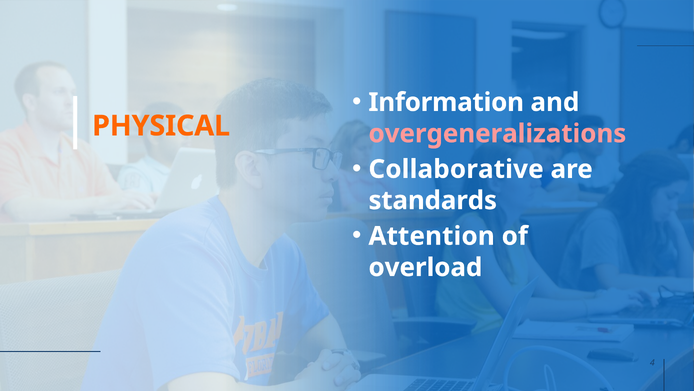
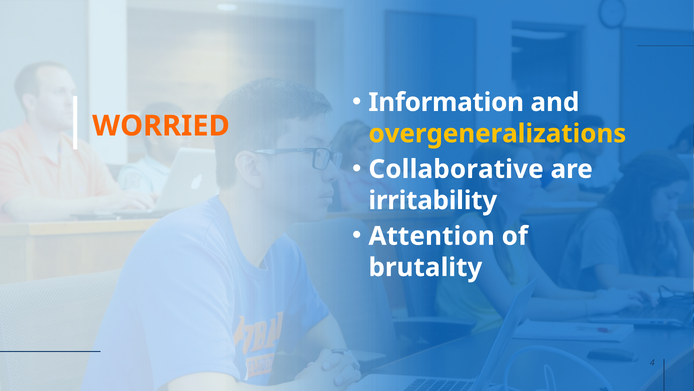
PHYSICAL: PHYSICAL -> WORRIED (161, 126)
overgeneralizations colour: pink -> yellow (497, 133)
standards: standards -> irritability (433, 200)
overload: overload -> brutality (425, 267)
